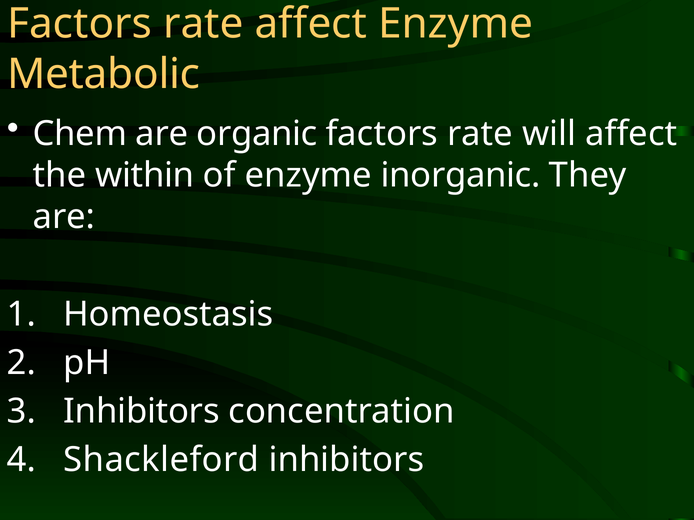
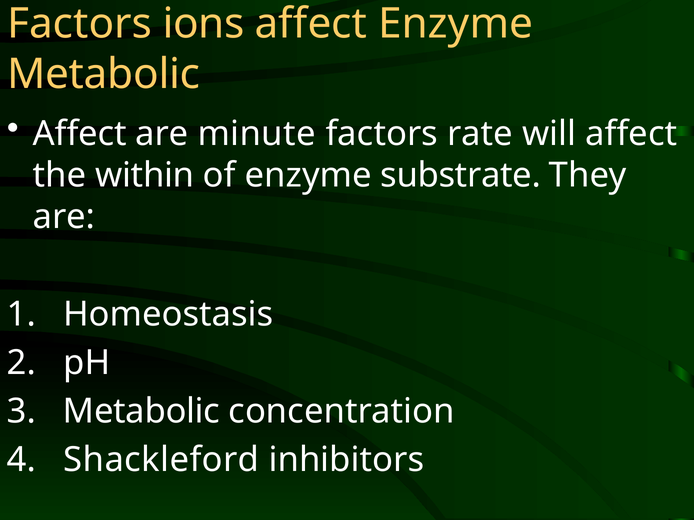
rate: rate -> ions (204, 24)
Chem: Chem -> Affect (80, 134)
organic: organic -> minute (257, 134)
inorganic: inorganic -> substrate (461, 176)
Inhibitors: Inhibitors -> Metabolic (142, 412)
